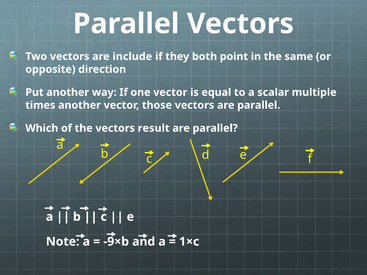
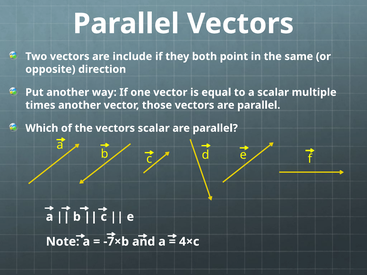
vectors result: result -> scalar (154, 128)
-9×b: -9×b -> -7×b (116, 242)
1×c: 1×c -> 4×c (189, 242)
